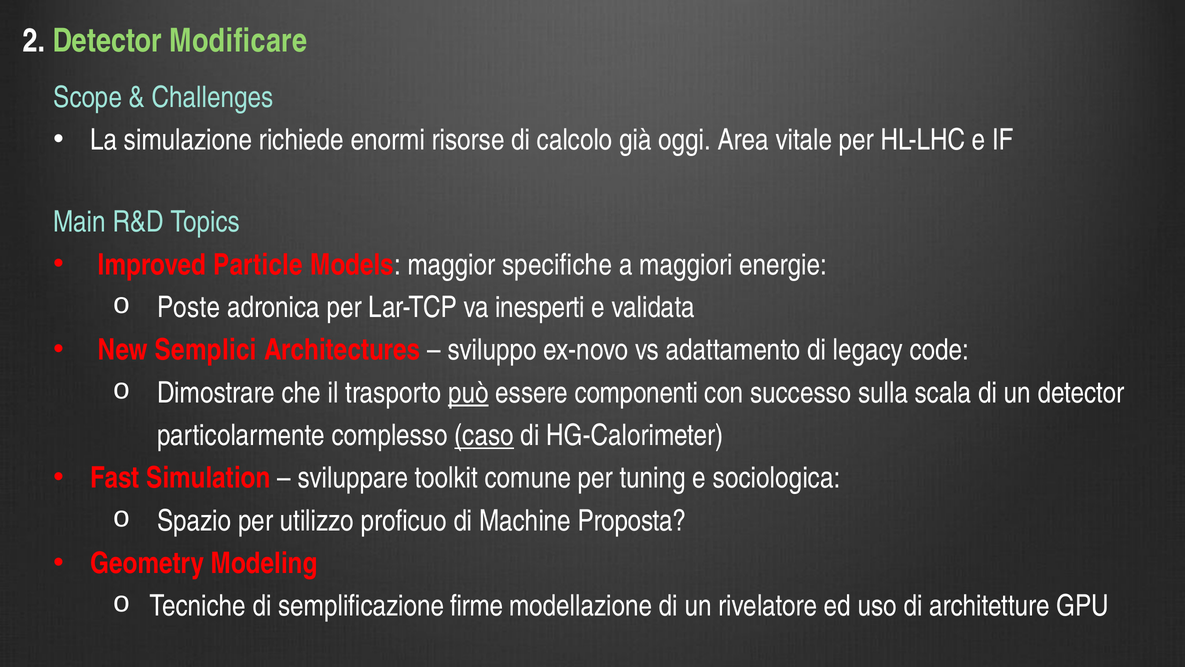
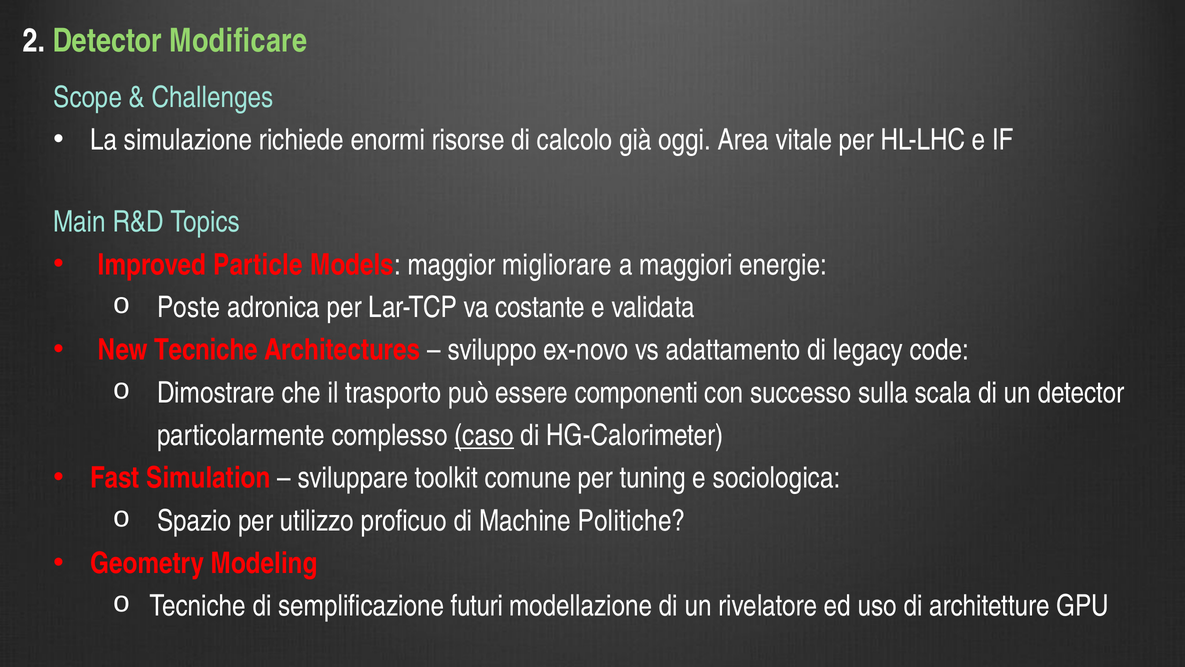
specifiche: specifiche -> migliorare (557, 265)
inesperti: inesperti -> costante (540, 307)
New Semplici: Semplici -> Tecniche (206, 350)
può underline: present -> none (468, 393)
Proposta: Proposta -> Politiche (632, 520)
firme: firme -> futuri (477, 606)
